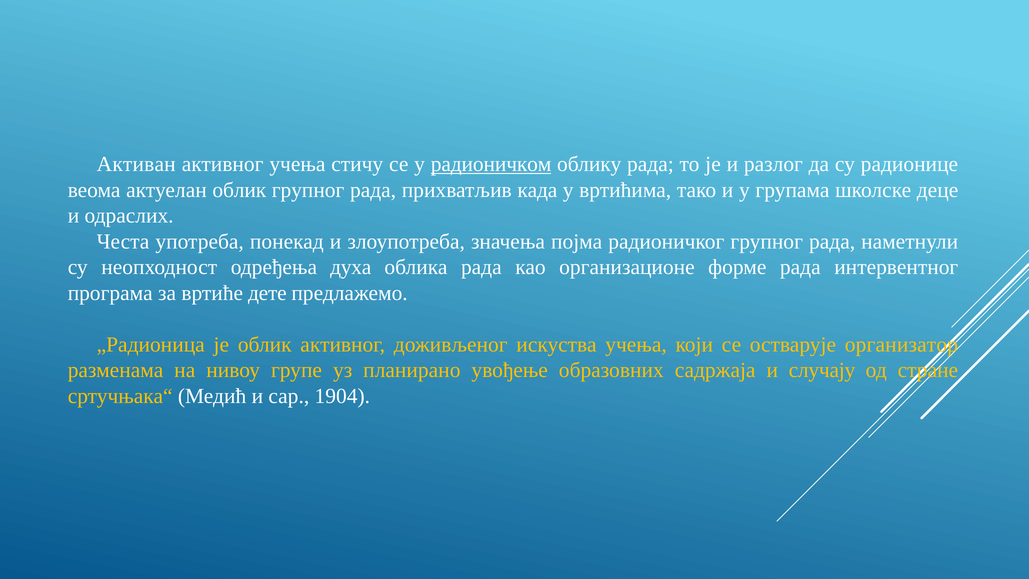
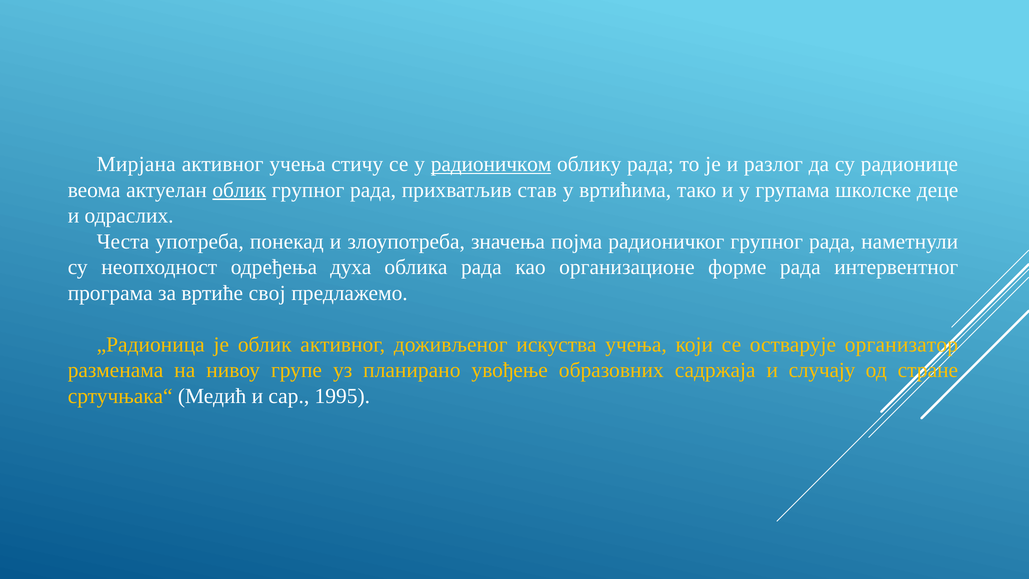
Активан: Активан -> Мирјана (136, 164)
облик underline: none -> present (239, 190)
када: када -> став (537, 190)
дете: дете -> свој (267, 293)
1904: 1904 -> 1995 (342, 396)
